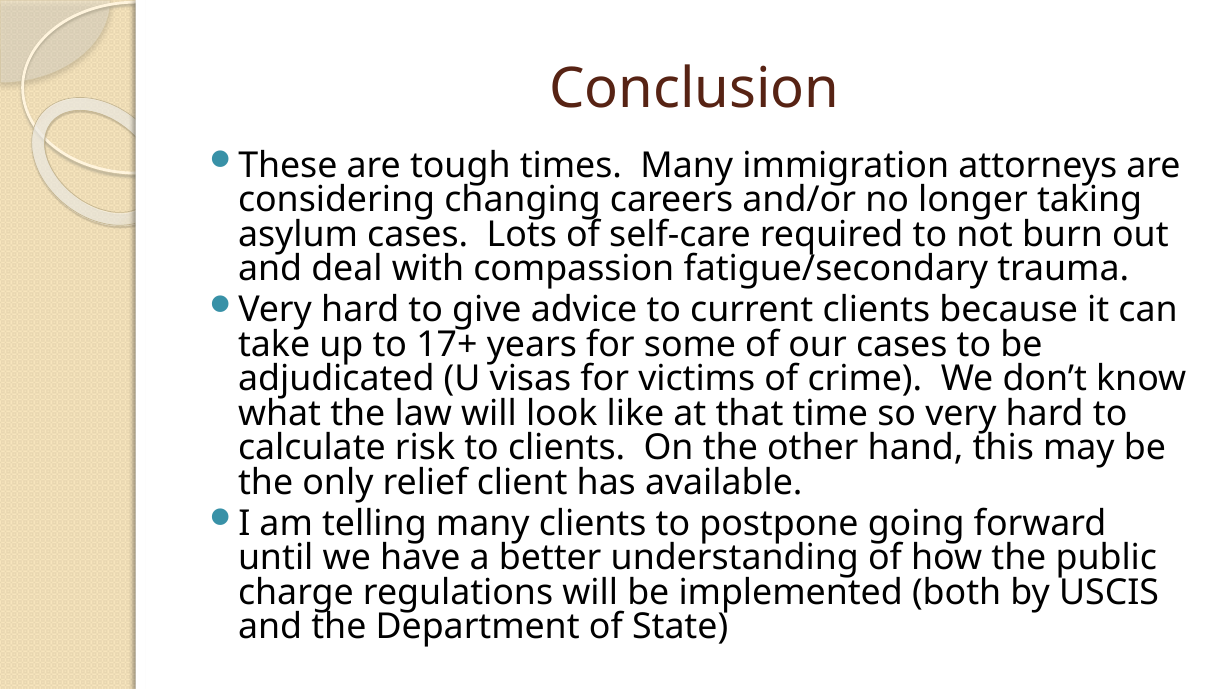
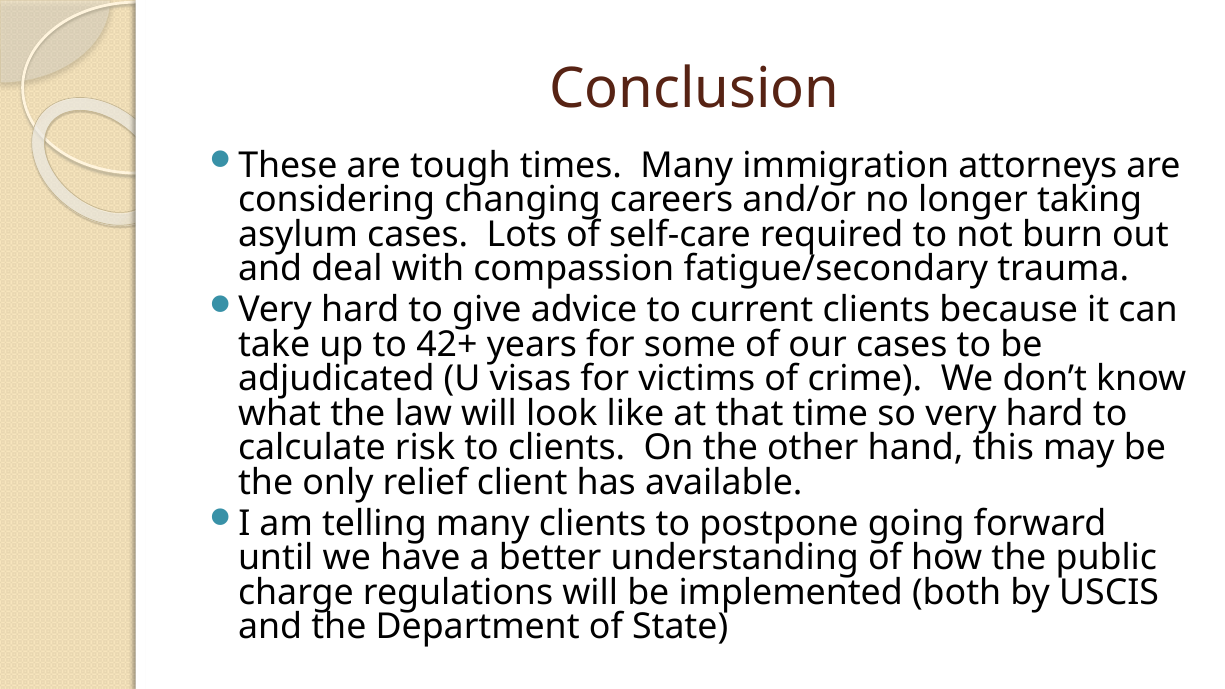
17+: 17+ -> 42+ (447, 345)
